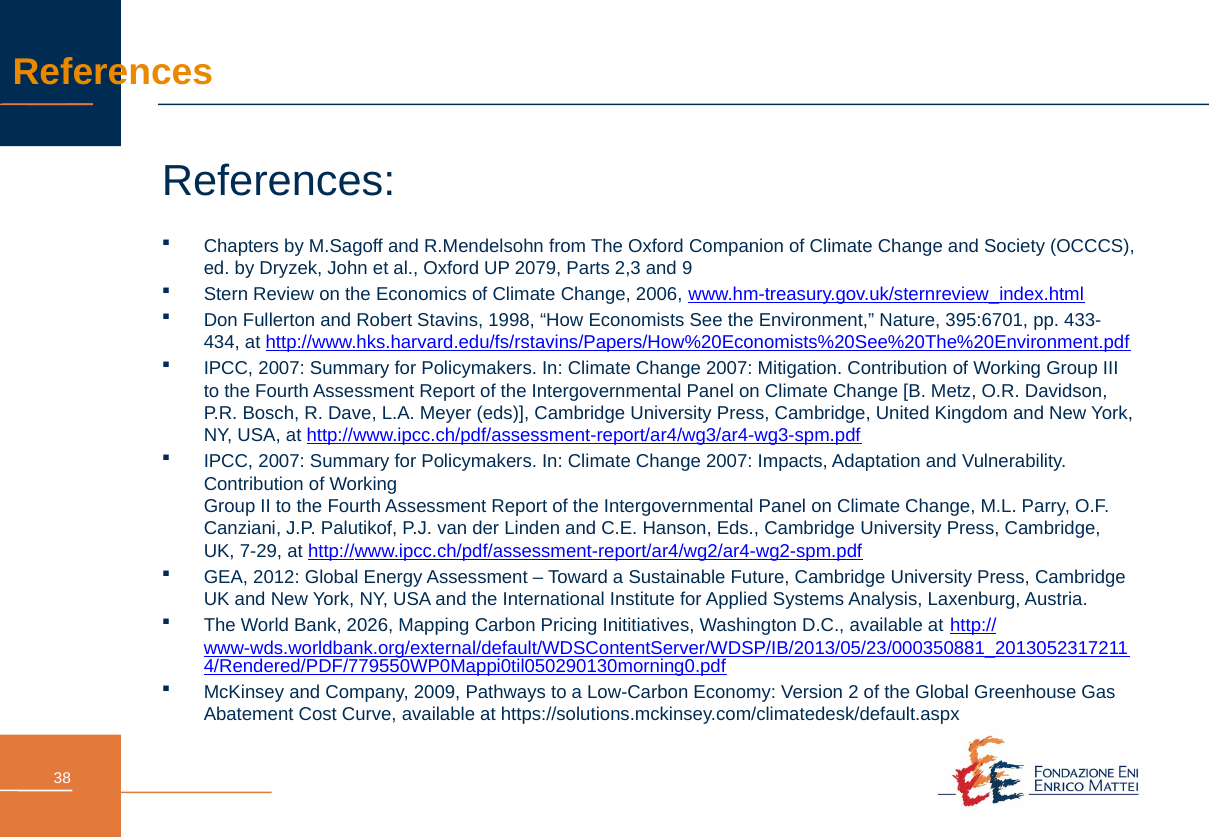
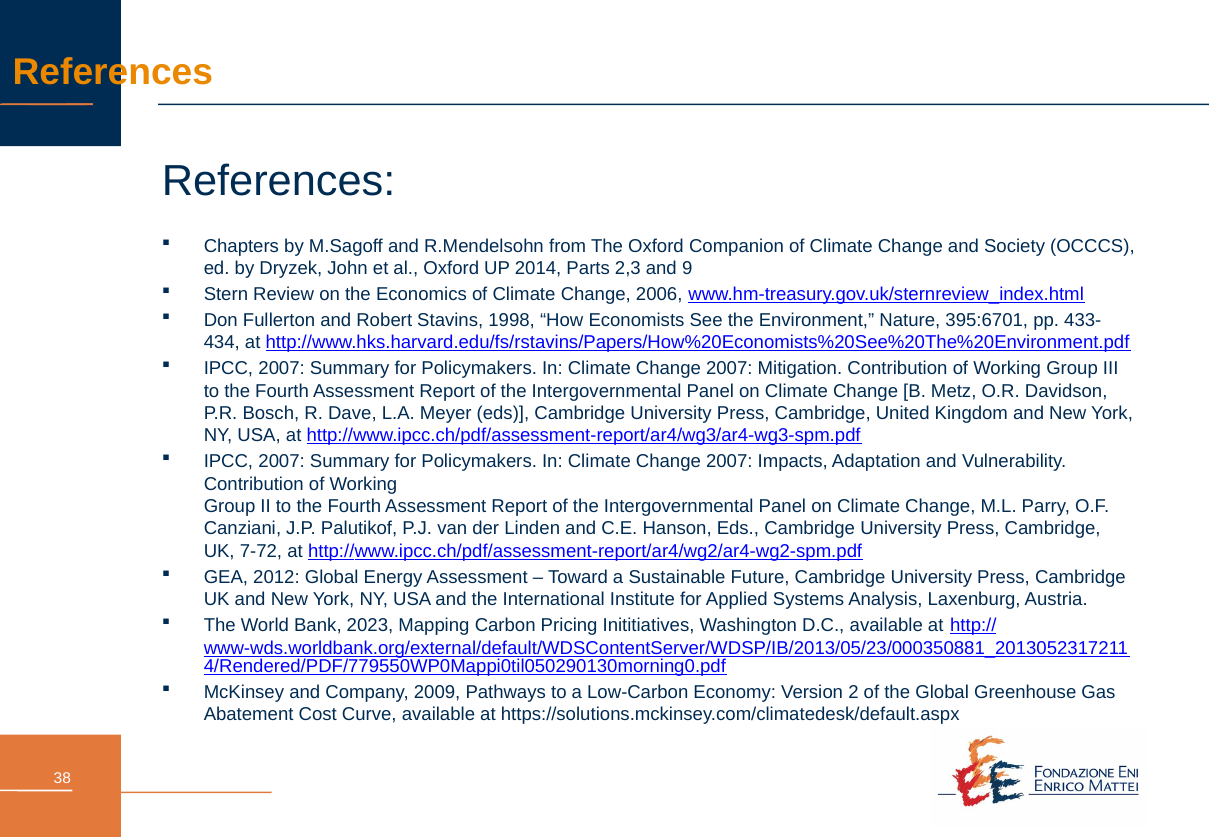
2079: 2079 -> 2014 (538, 268)
7-29: 7-29 -> 7-72 (261, 551)
2026: 2026 -> 2023 (370, 626)
